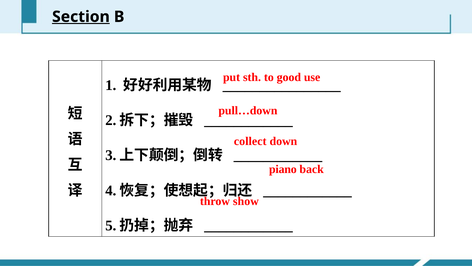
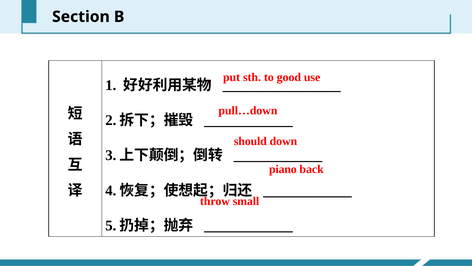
Section underline: present -> none (81, 17)
collect: collect -> should (250, 141)
show: show -> small (246, 201)
